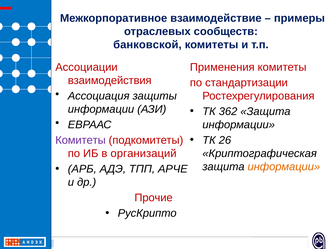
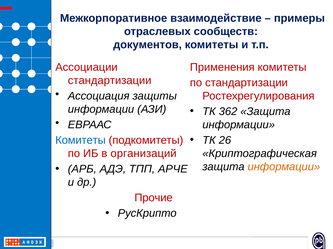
банковской: банковской -> документов (147, 45)
взаимодействия: взаимодействия -> стандартизации (110, 81)
Комитеты colour: purple -> blue (81, 141)
